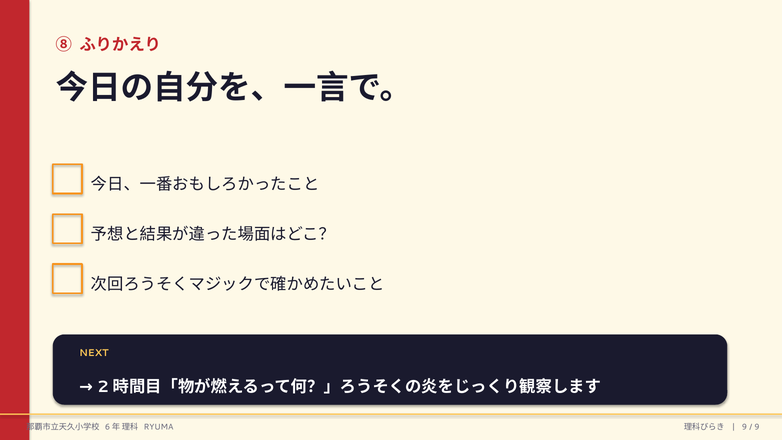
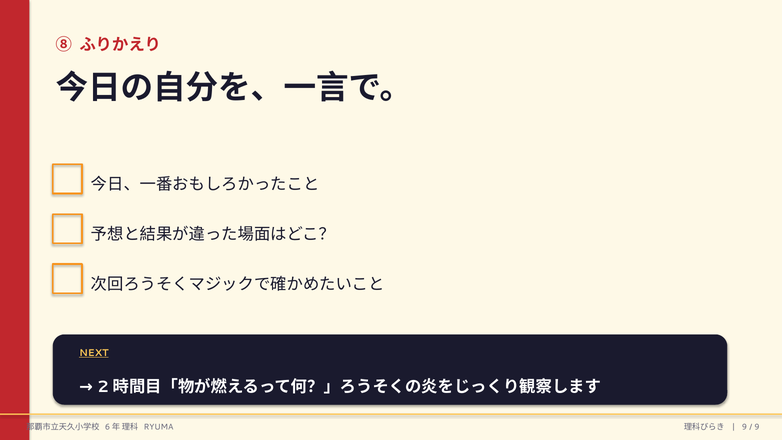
NEXT underline: none -> present (94, 353)
